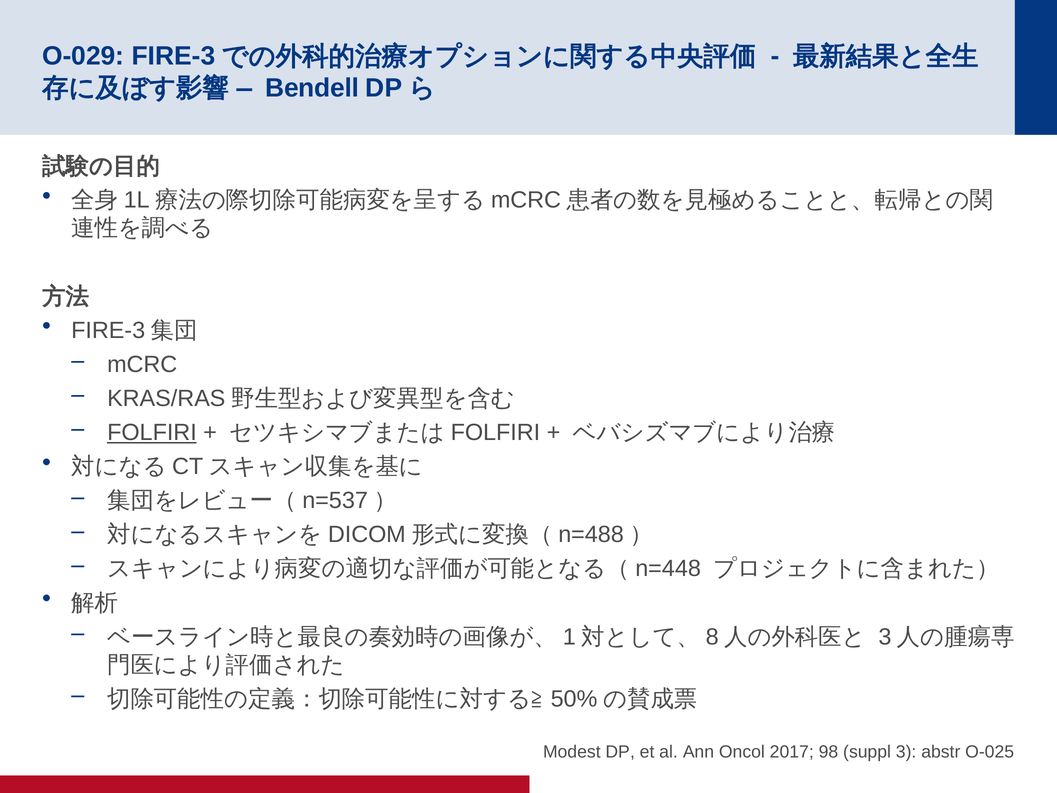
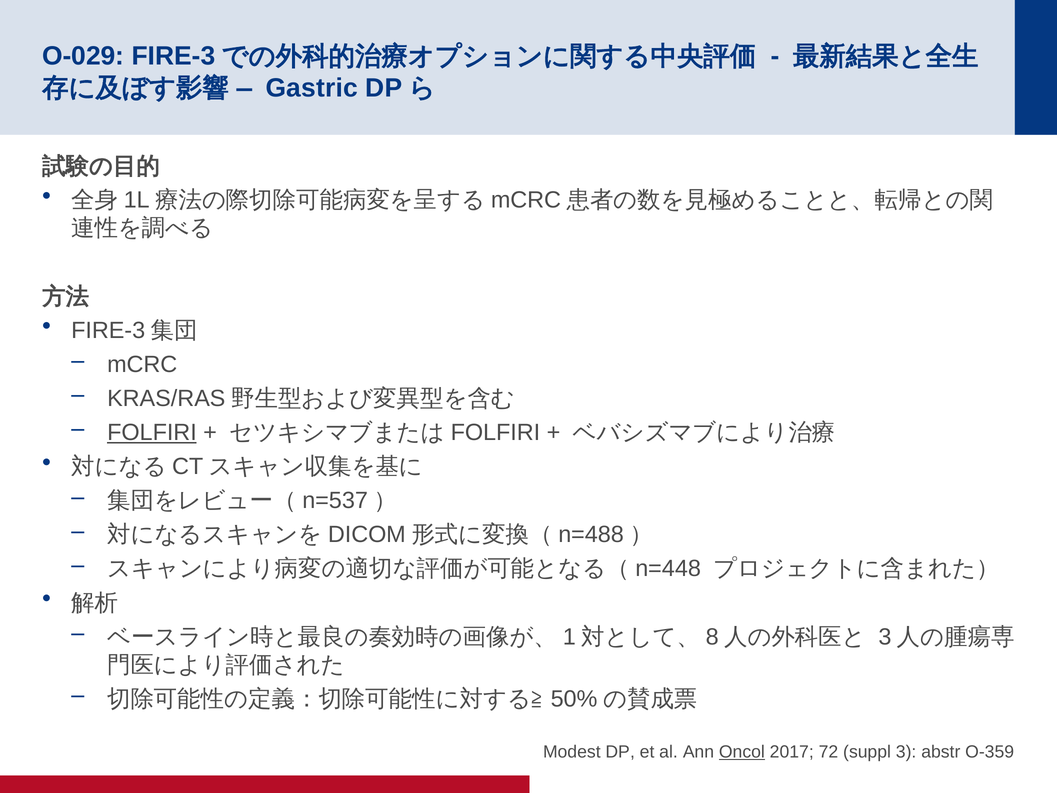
Bendell: Bendell -> Gastric (312, 88)
Oncol underline: none -> present (742, 752)
98: 98 -> 72 (828, 752)
O-025: O-025 -> O-359 (990, 752)
